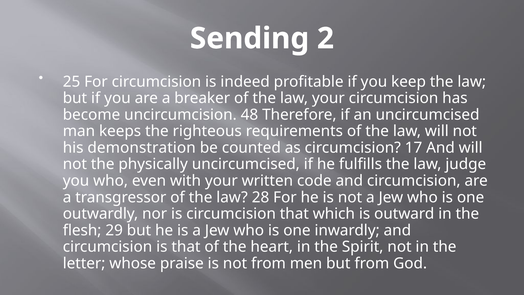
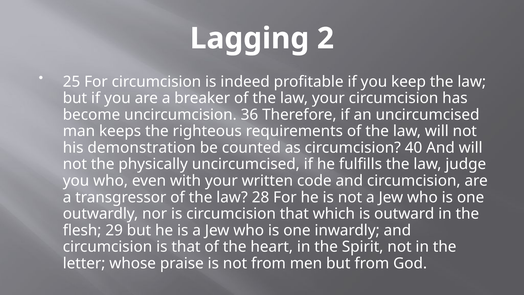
Sending: Sending -> Lagging (250, 38)
48: 48 -> 36 (249, 115)
17: 17 -> 40 (414, 148)
